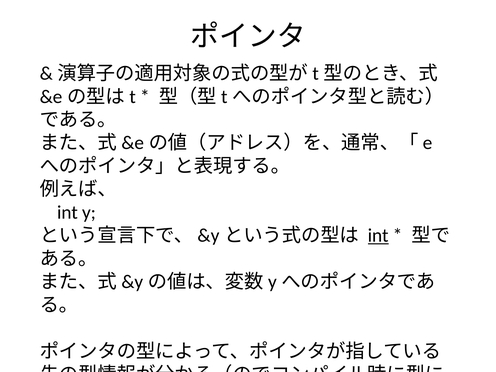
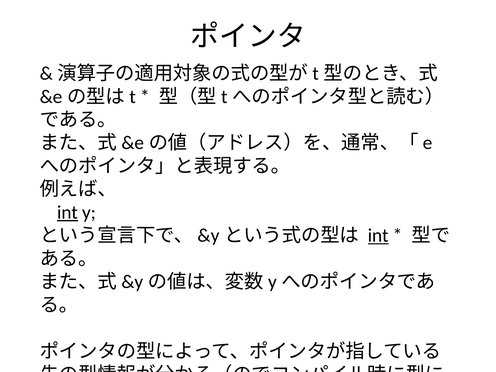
int underline: none -> present (68, 212)
